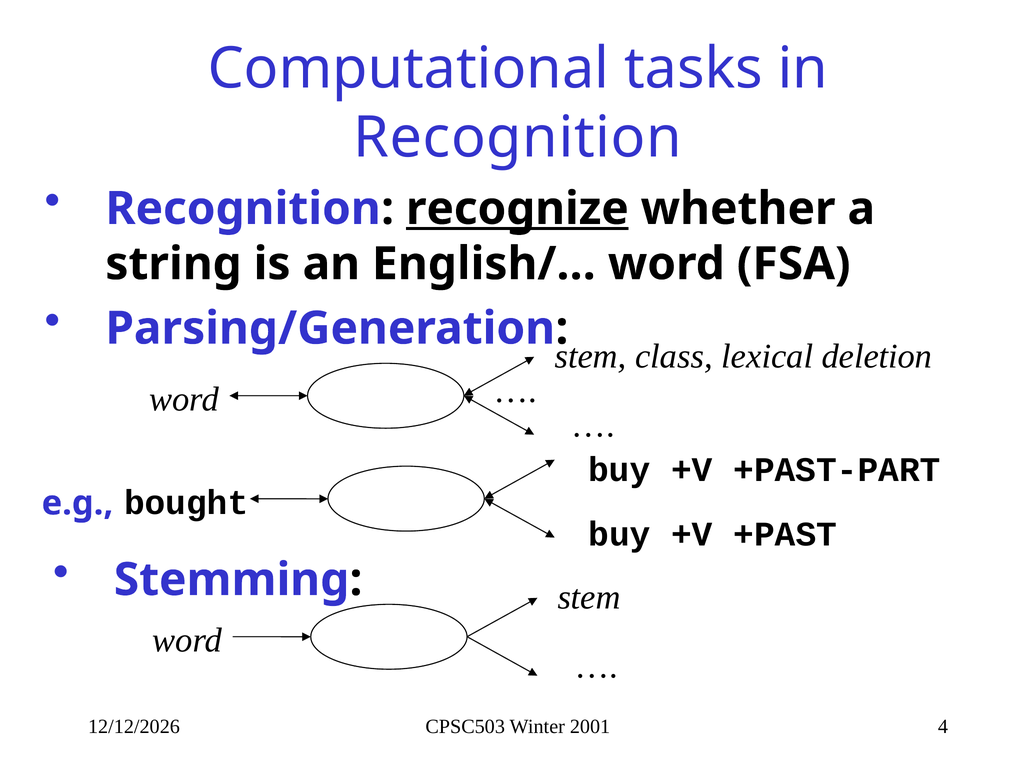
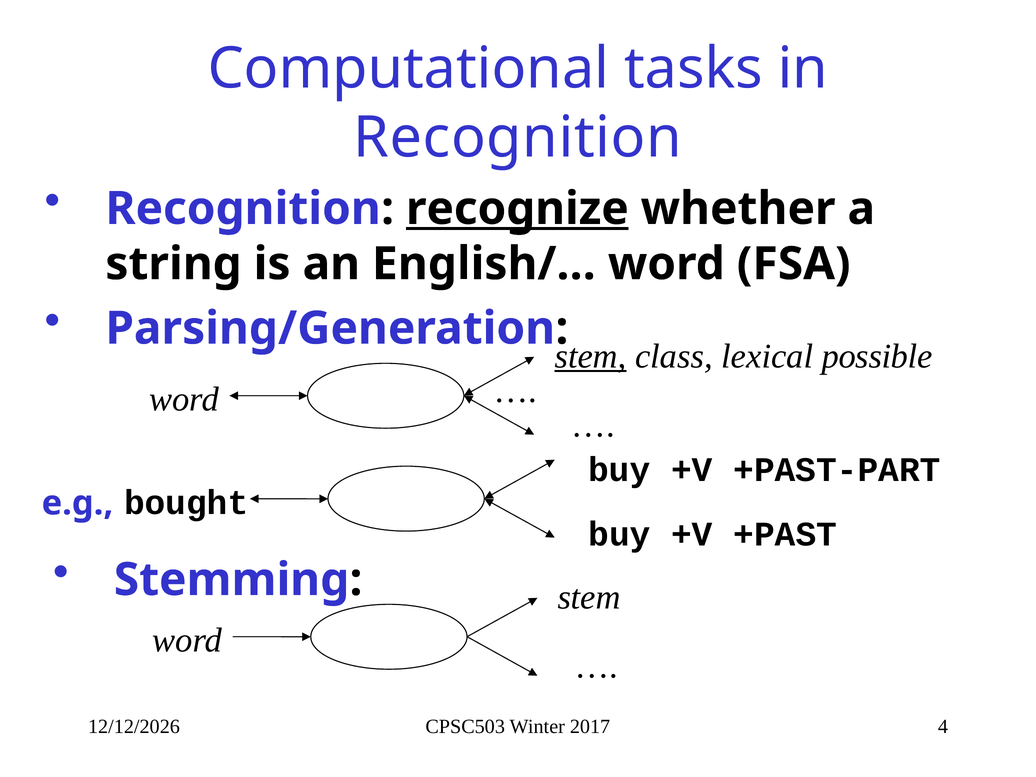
stem underline: none -> present (591, 356)
deletion: deletion -> possible (877, 356)
2001: 2001 -> 2017 (590, 727)
